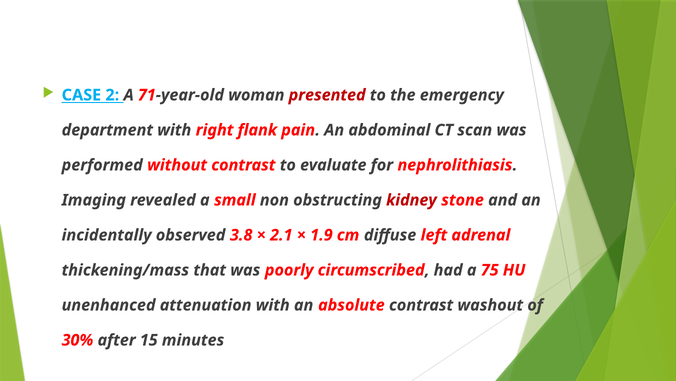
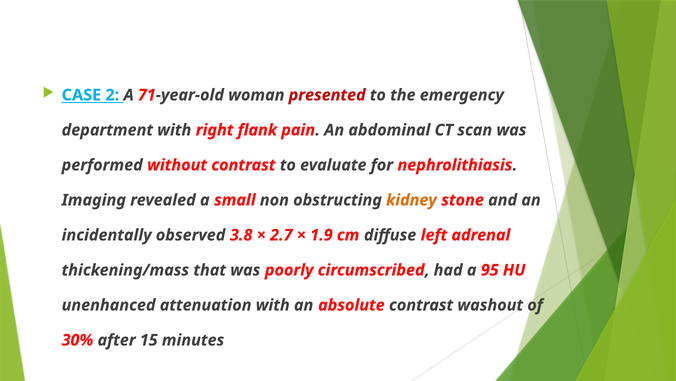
kidney colour: red -> orange (411, 200)
2.1: 2.1 -> 2.7 (281, 235)
75: 75 -> 95 (490, 270)
